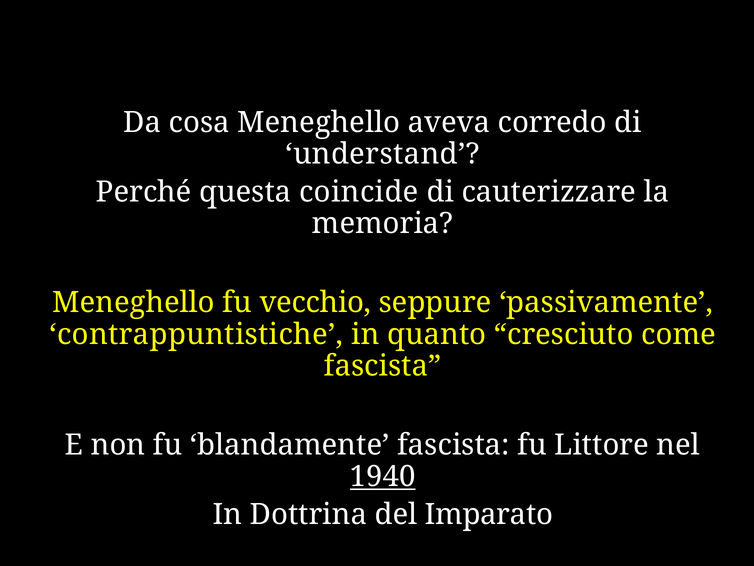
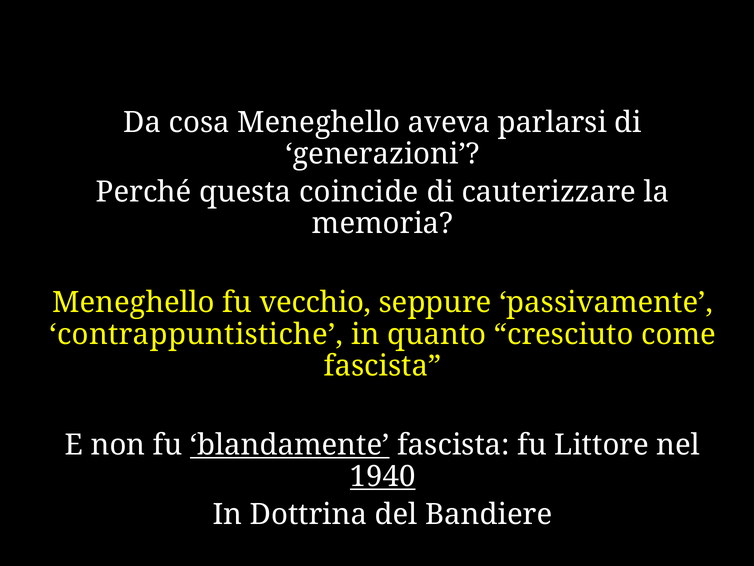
corredo: corredo -> parlarsi (552, 122)
understand: understand -> generazioni (383, 154)
blandamente underline: none -> present (290, 445)
Imparato: Imparato -> Bandiere (489, 514)
